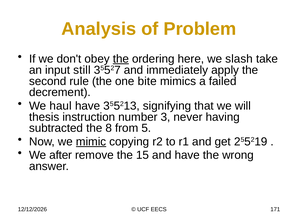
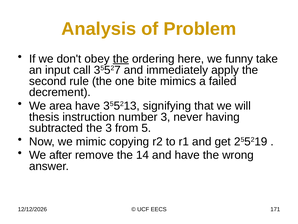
slash: slash -> funny (239, 59)
still: still -> call (82, 70)
haul: haul -> area (61, 106)
the 8: 8 -> 3 (109, 128)
mimic underline: present -> none (91, 141)
15: 15 -> 14 (143, 155)
